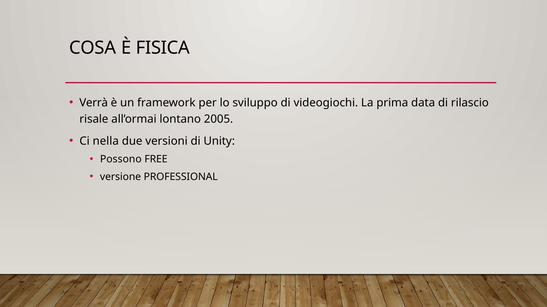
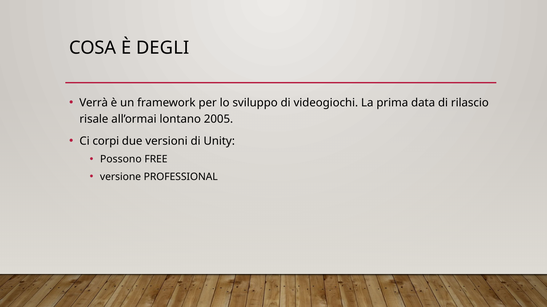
FISICA: FISICA -> DEGLI (163, 48)
nella: nella -> corpi (106, 141)
